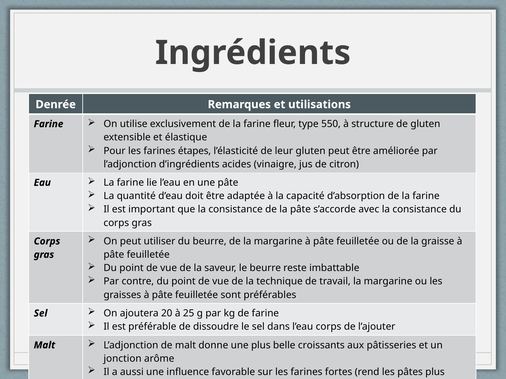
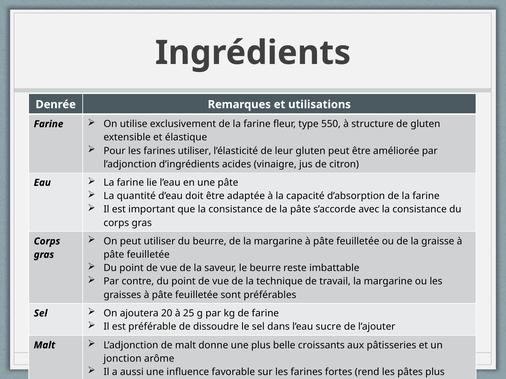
farines étapes: étapes -> utiliser (195, 151)
l’eau corps: corps -> sucre (328, 327)
